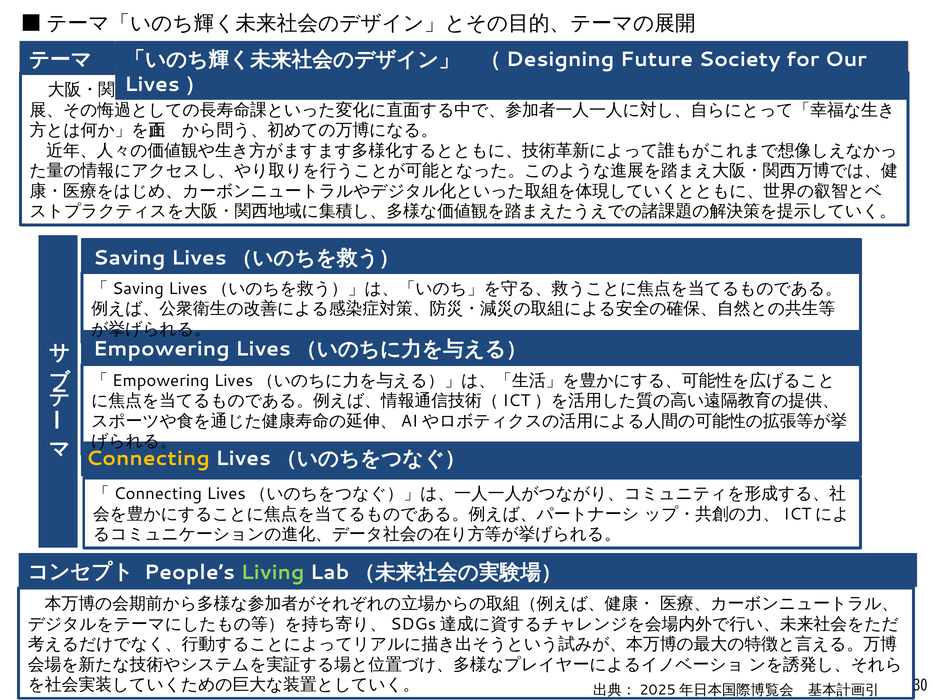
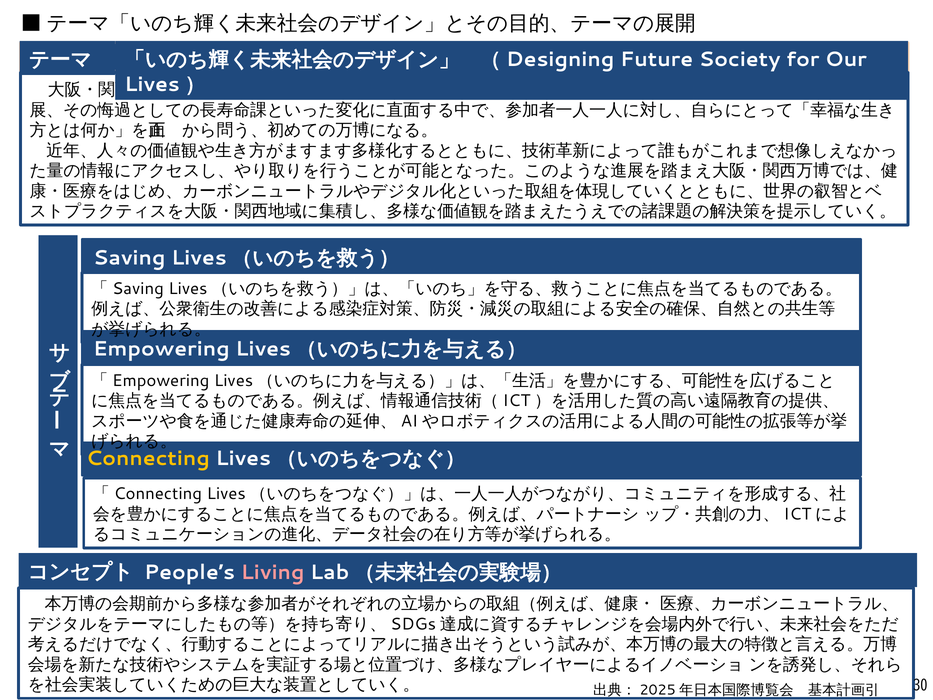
Living colour: light green -> pink (273, 572)
